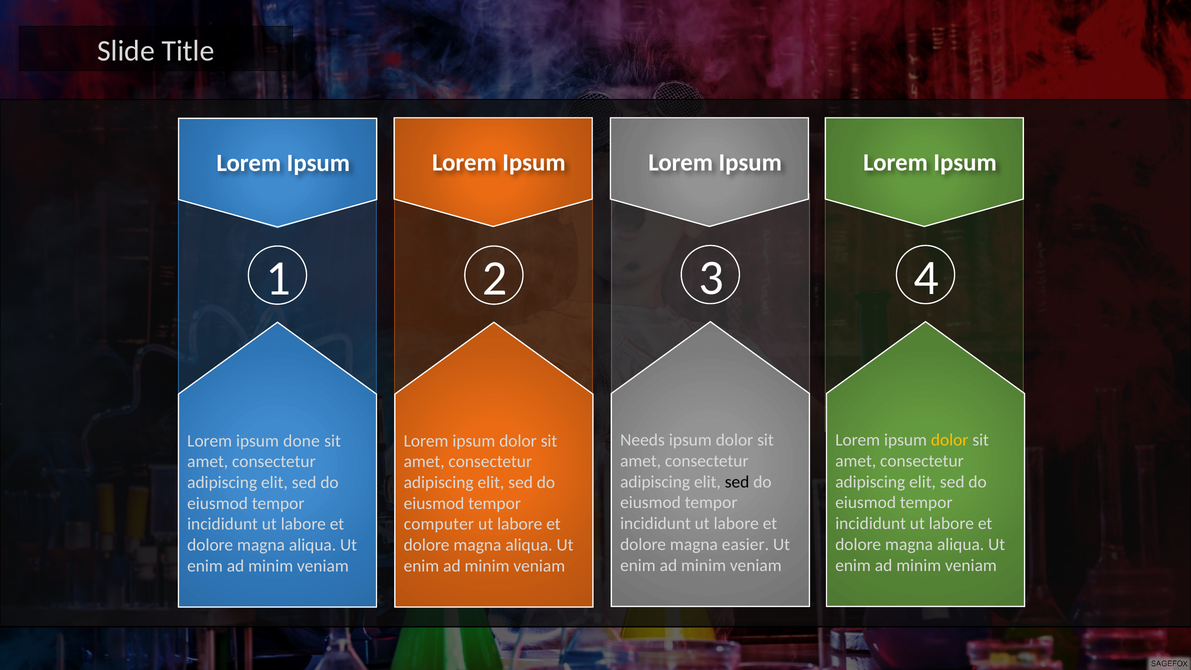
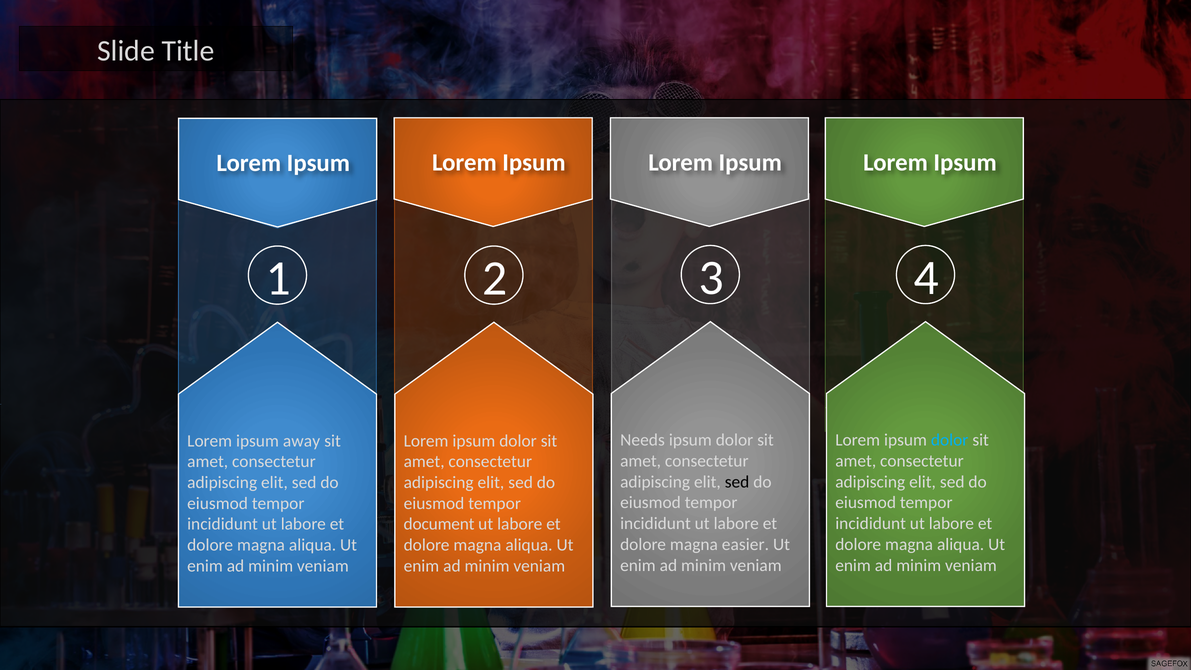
dolor colour: yellow -> light blue (950, 440)
done: done -> away (302, 441)
computer: computer -> document (439, 524)
